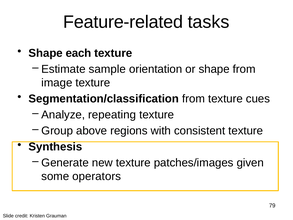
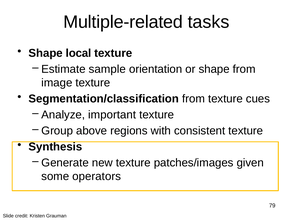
Feature-related: Feature-related -> Multiple-related (123, 22)
each: each -> local (79, 53)
repeating: repeating -> important (112, 115)
